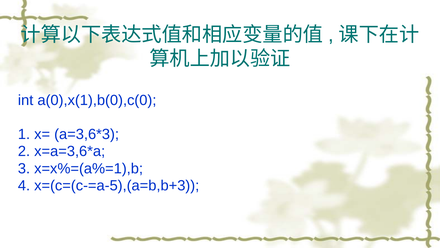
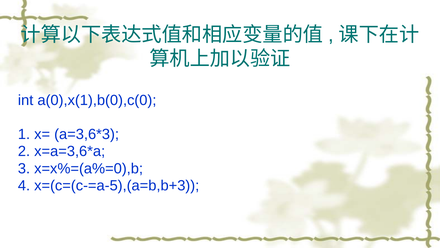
x=x%=(a%=1),b: x=x%=(a%=1),b -> x=x%=(a%=0),b (89, 168)
